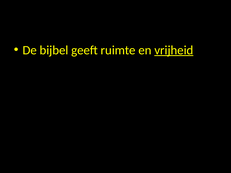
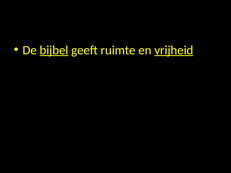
bijbel underline: none -> present (54, 50)
